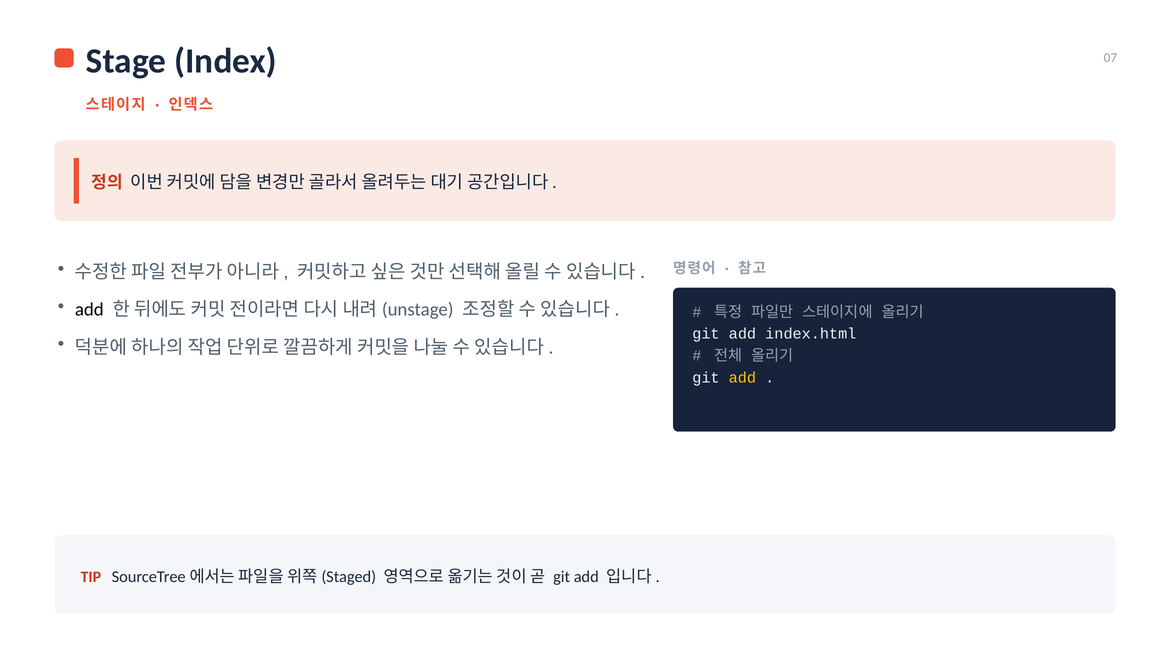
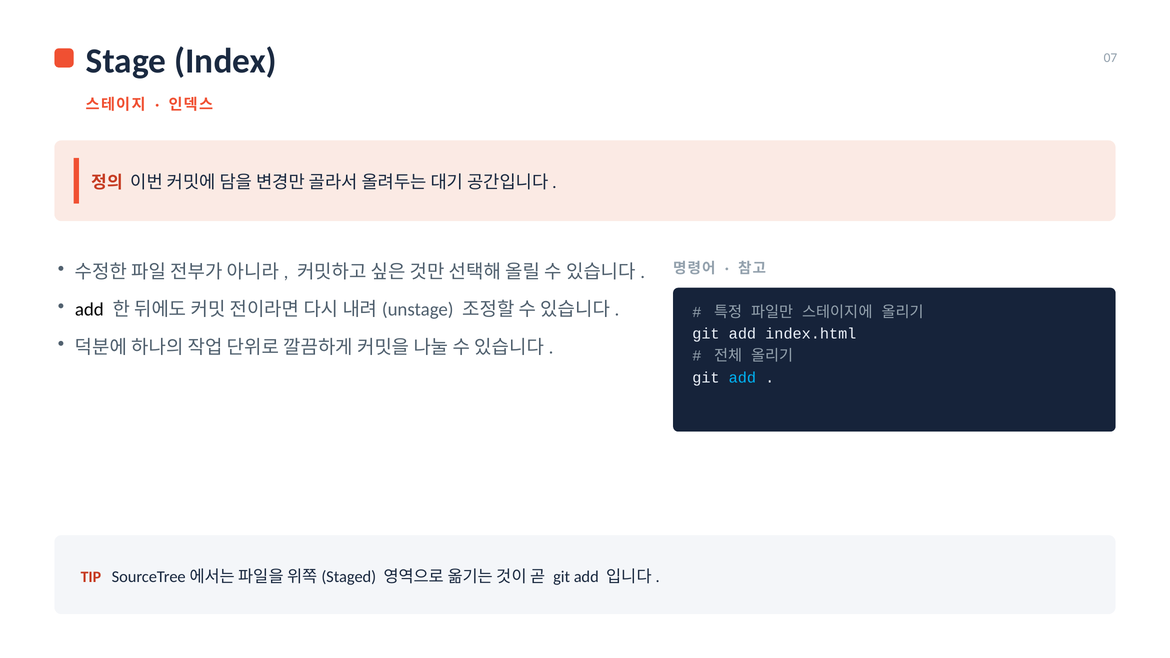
add colour: yellow -> light blue (742, 378)
